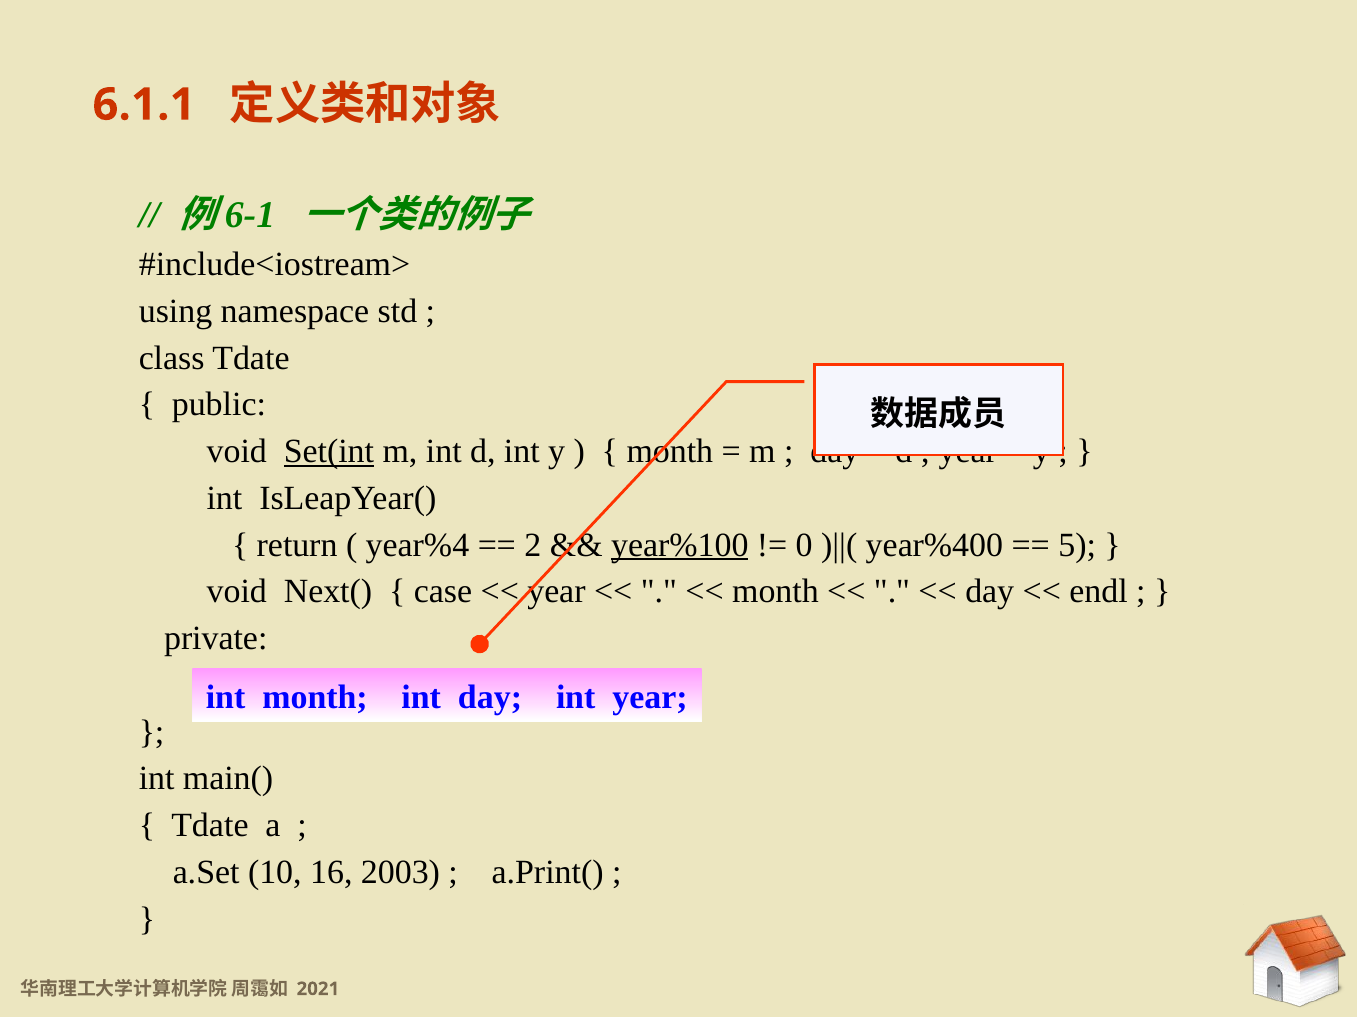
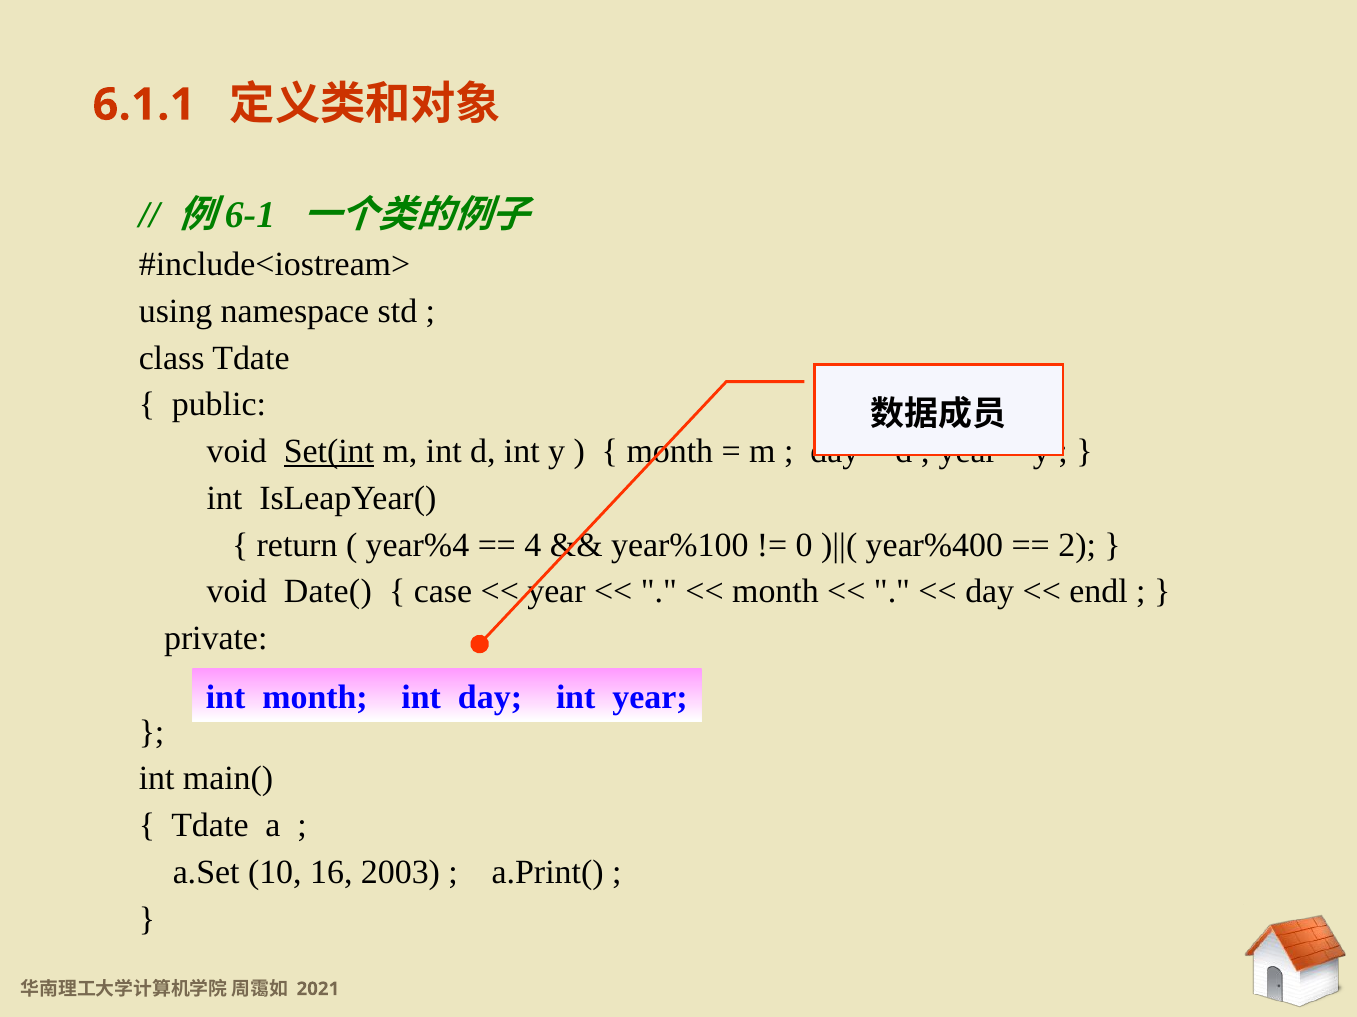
2: 2 -> 4 (533, 545)
year%100 underline: present -> none (680, 545)
5: 5 -> 2 (1077, 545)
Next(: Next( -> Date( (328, 592)
